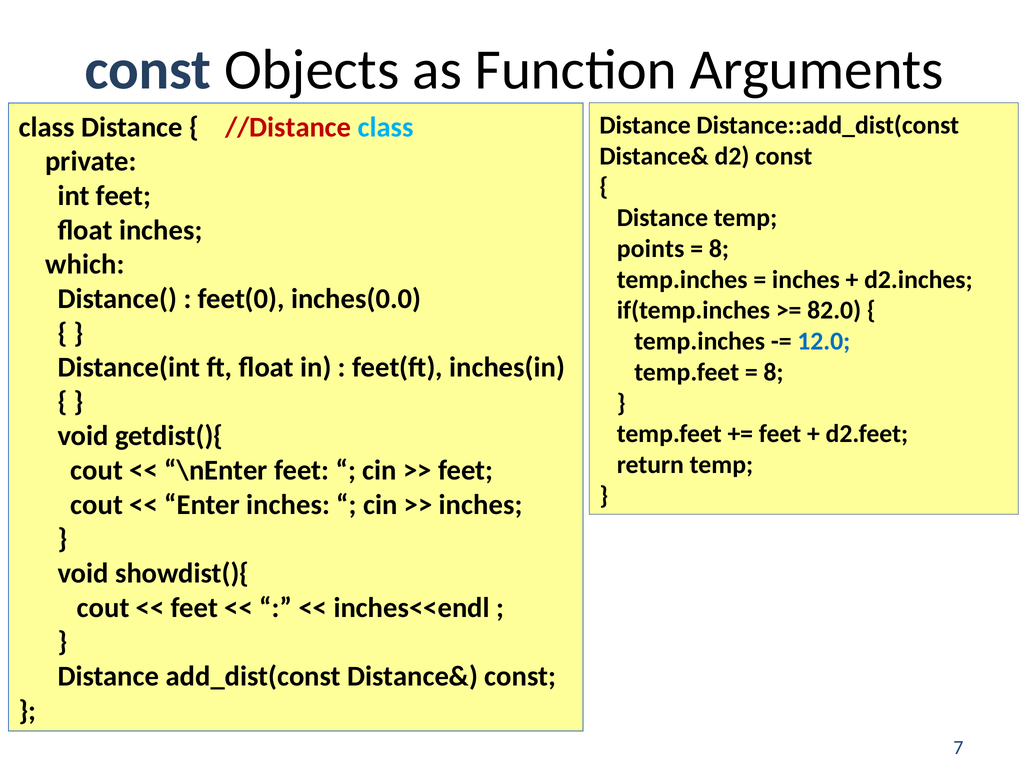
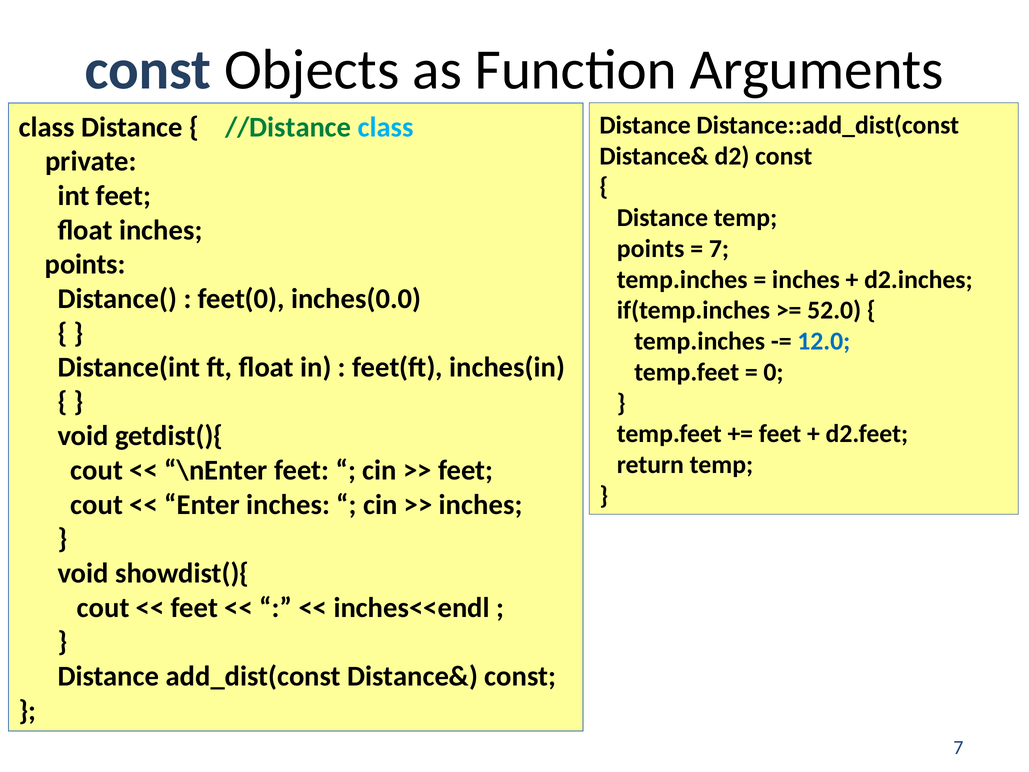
//Distance colour: red -> green (288, 127)
8: 8 -> 7 (719, 249)
which: which -> points (85, 264)
82.0: 82.0 -> 52.0 (834, 310)
8: 8 -> 0 (774, 372)
